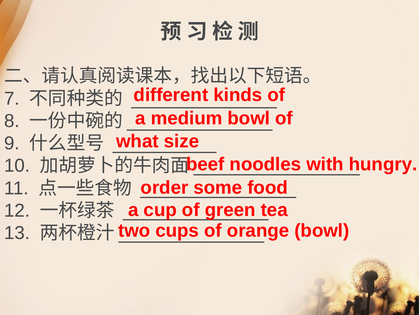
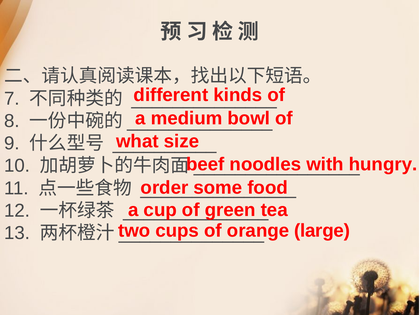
bowl: bowl -> large (322, 231)
